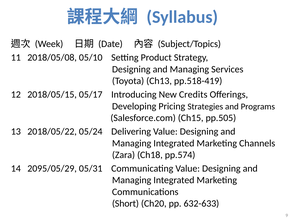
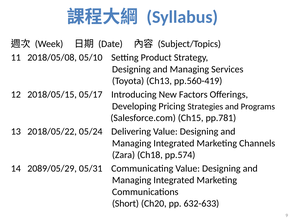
pp.518-419: pp.518-419 -> pp.560-419 (198, 81)
Credits: Credits -> Factors (193, 95)
pp.505: pp.505 -> pp.781 (221, 118)
2095/05/29: 2095/05/29 -> 2089/05/29 (52, 168)
